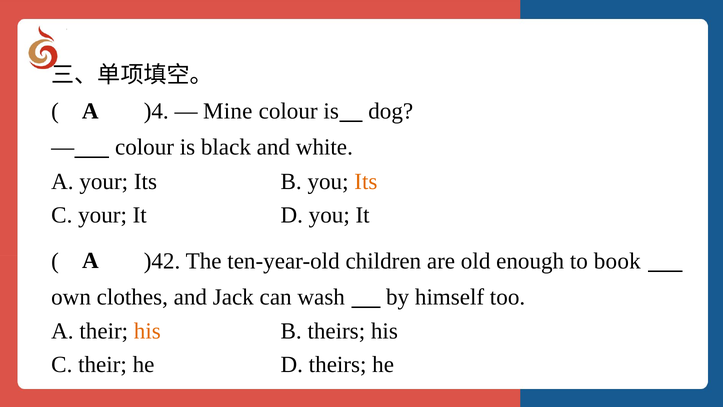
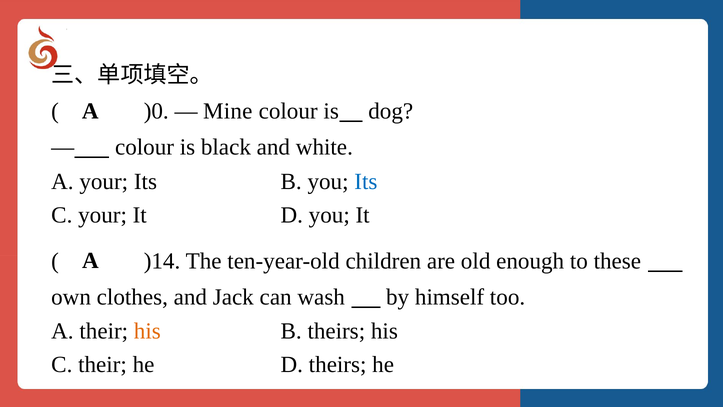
)4: )4 -> )0 (156, 111)
Its colour: orange -> blue (366, 182)
)42: )42 -> )14 (162, 261)
book: book -> these (617, 261)
